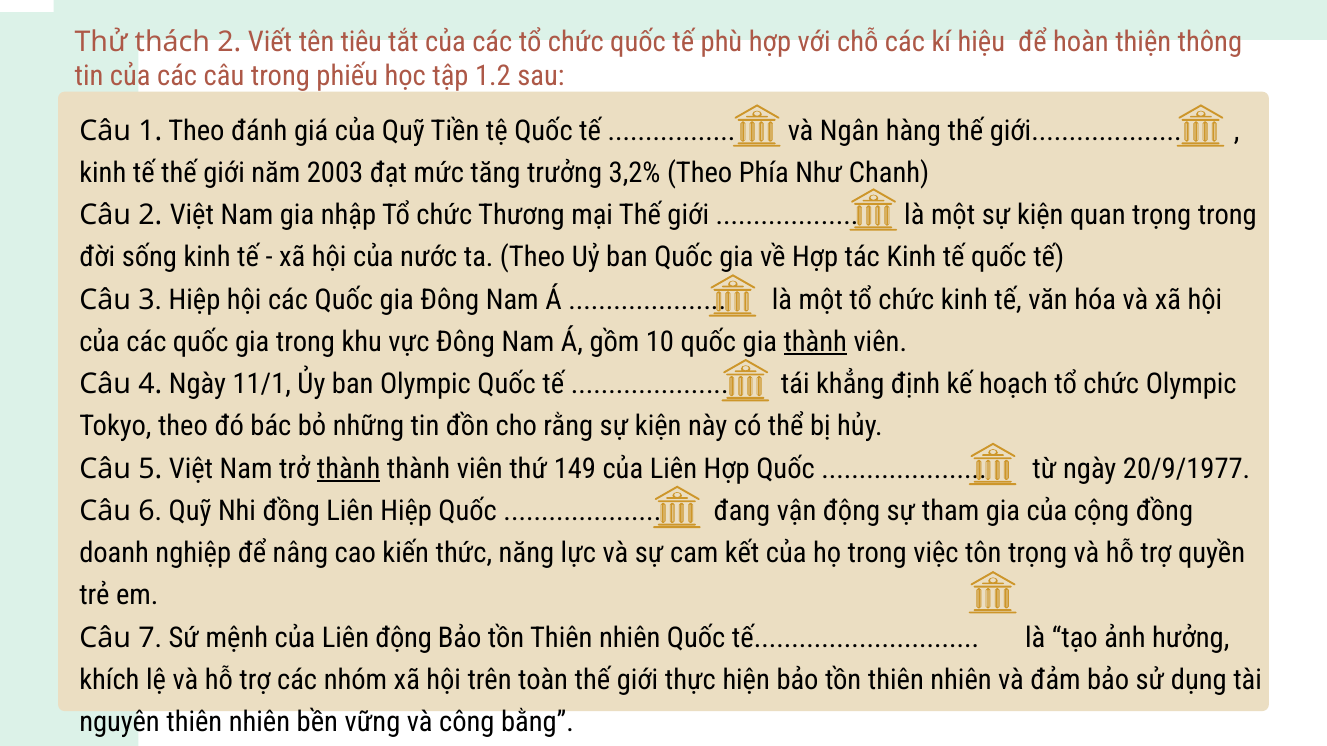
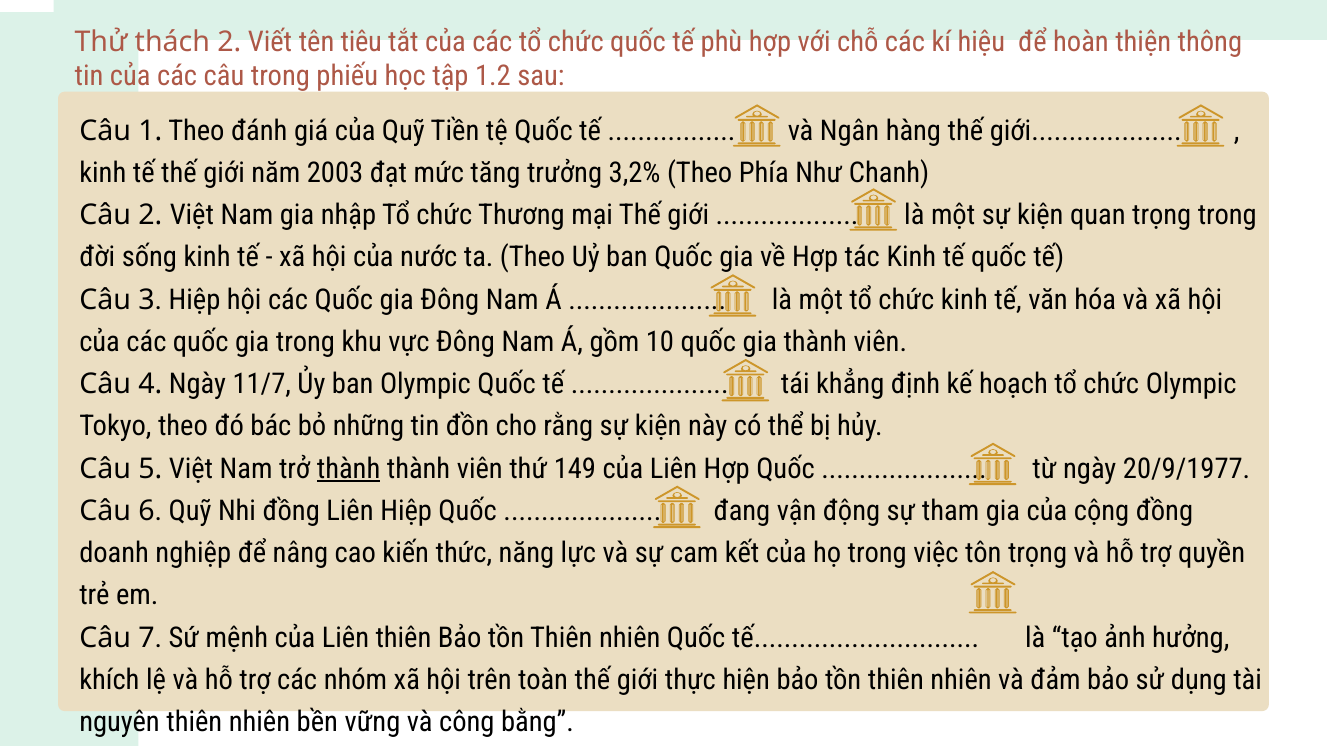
thành underline: present -> none (815, 342)
11/1: 11/1 -> 11/7 (262, 385)
Liên động: động -> thiên (403, 638)
